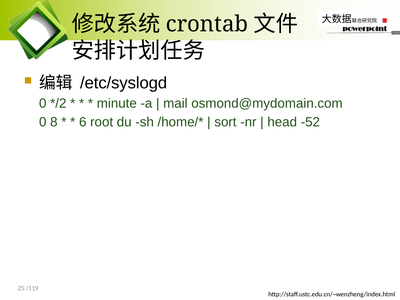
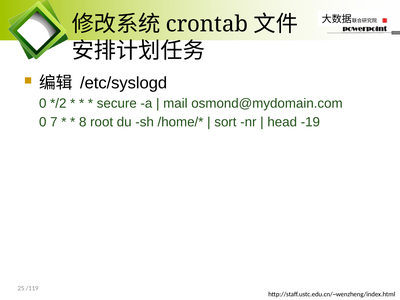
minute: minute -> secure (117, 104)
8: 8 -> 7 (54, 122)
6: 6 -> 8 (83, 122)
-52: -52 -> -19 (310, 122)
